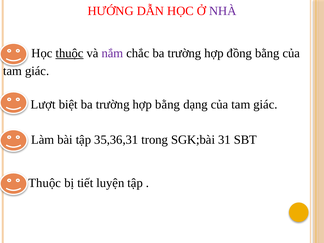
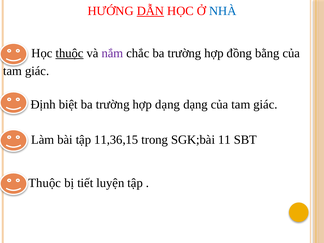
DẪN underline: none -> present (150, 11)
NHÀ colour: purple -> blue (223, 11)
Lượt: Lượt -> Định (43, 105)
hợp bằng: bằng -> dạng (168, 105)
35,36,31: 35,36,31 -> 11,36,15 (116, 140)
31: 31 -> 11 (224, 140)
